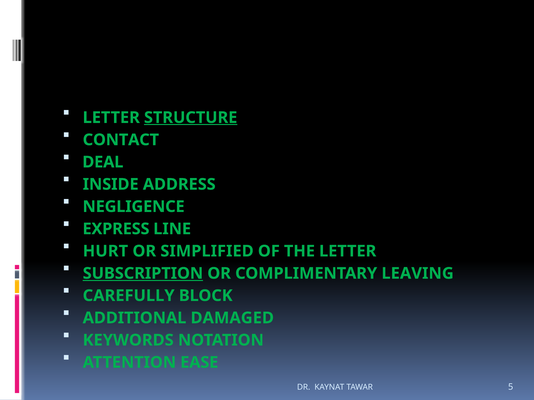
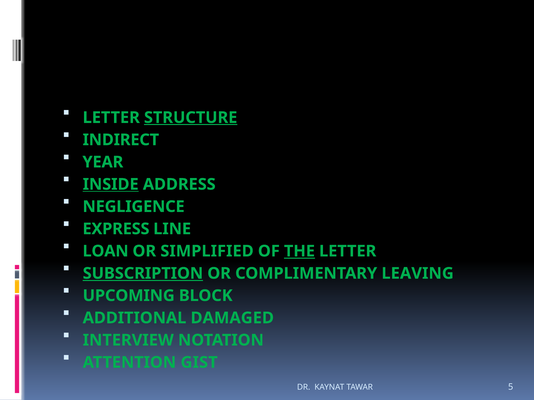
CONTACT: CONTACT -> INDIRECT (121, 140)
DEAL: DEAL -> YEAR (103, 162)
INSIDE underline: none -> present (111, 185)
HURT: HURT -> LOAN (106, 251)
THE underline: none -> present (299, 251)
CAREFULLY: CAREFULLY -> UPCOMING (129, 296)
KEYWORDS: KEYWORDS -> INTERVIEW (128, 341)
EASE: EASE -> GIST (199, 363)
